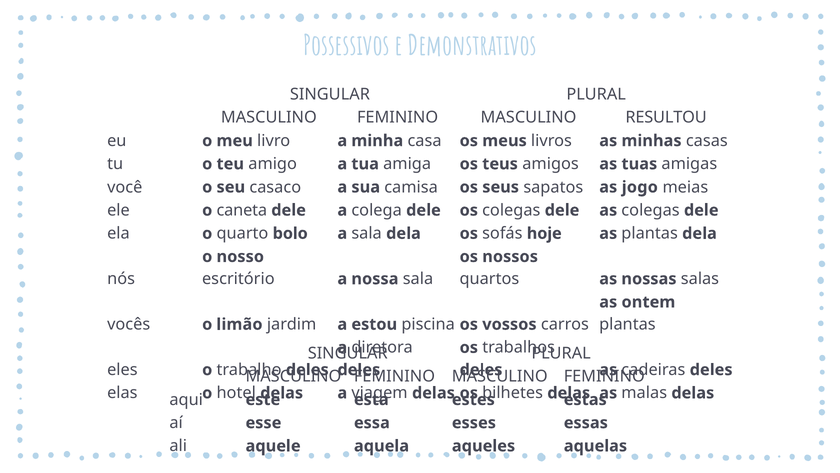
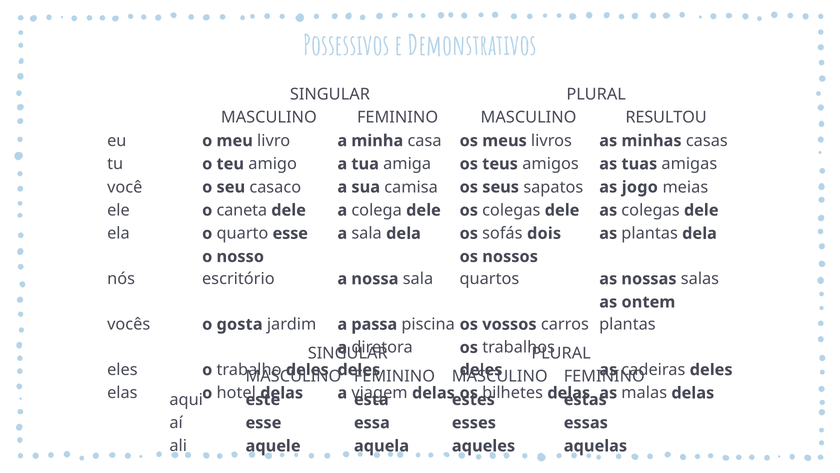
quarto bolo: bolo -> esse (290, 233)
hoje: hoje -> dois (544, 233)
limão: limão -> gosta (240, 324)
estou: estou -> passa (374, 324)
